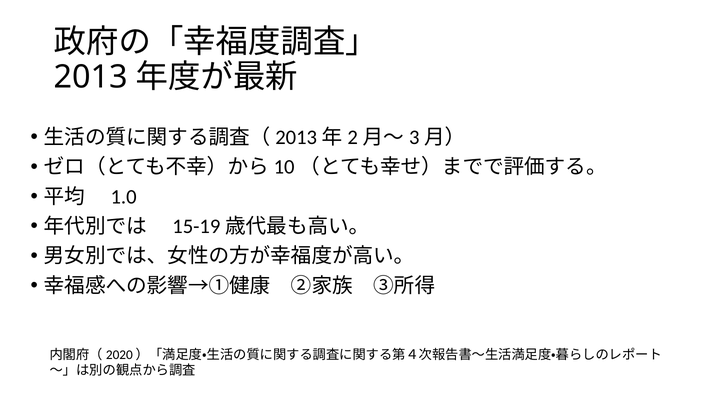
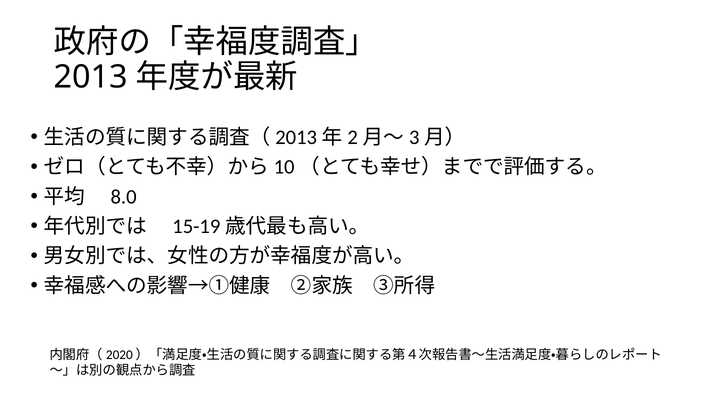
1.0: 1.0 -> 8.0 (124, 197)
